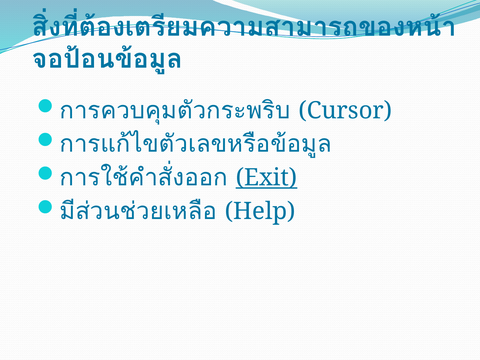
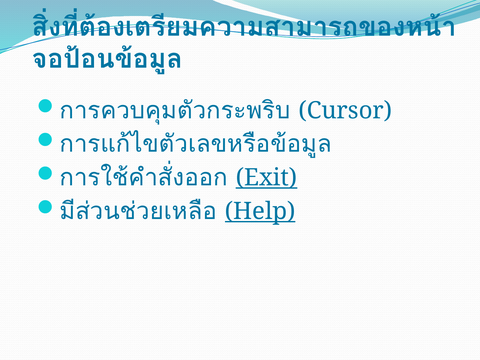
Help underline: none -> present (260, 211)
